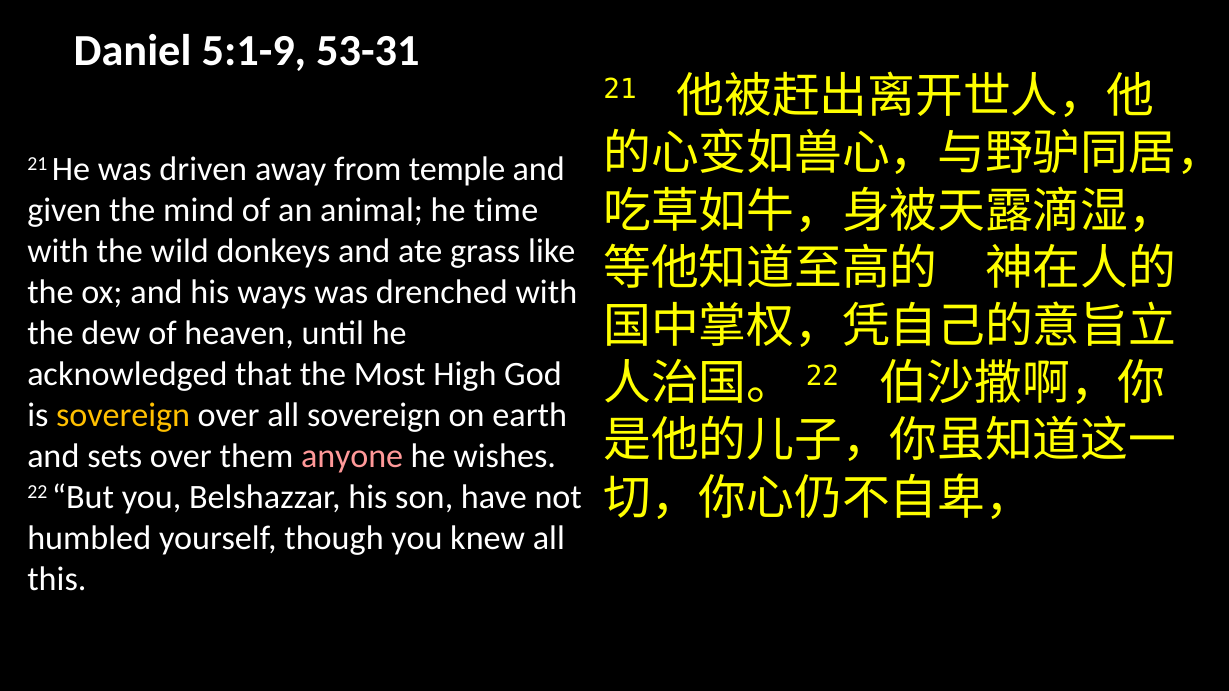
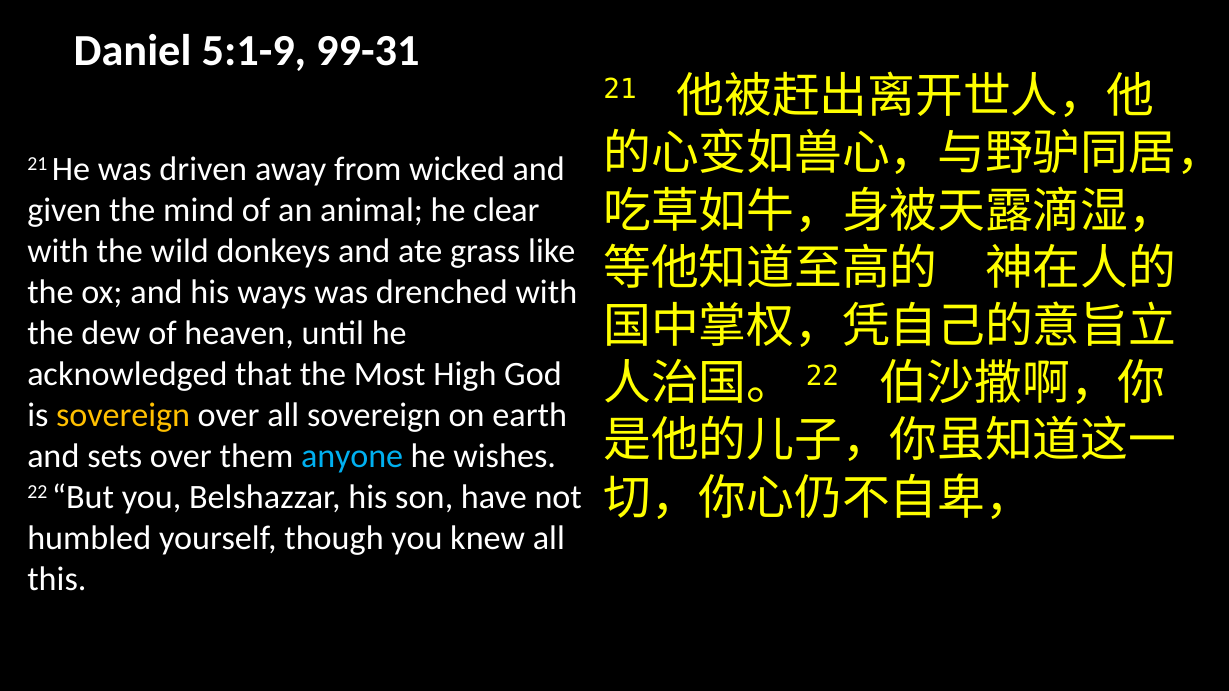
53-31: 53-31 -> 99-31 (368, 51)
temple: temple -> wicked (457, 170)
time: time -> clear (506, 211)
anyone colour: pink -> light blue (352, 457)
